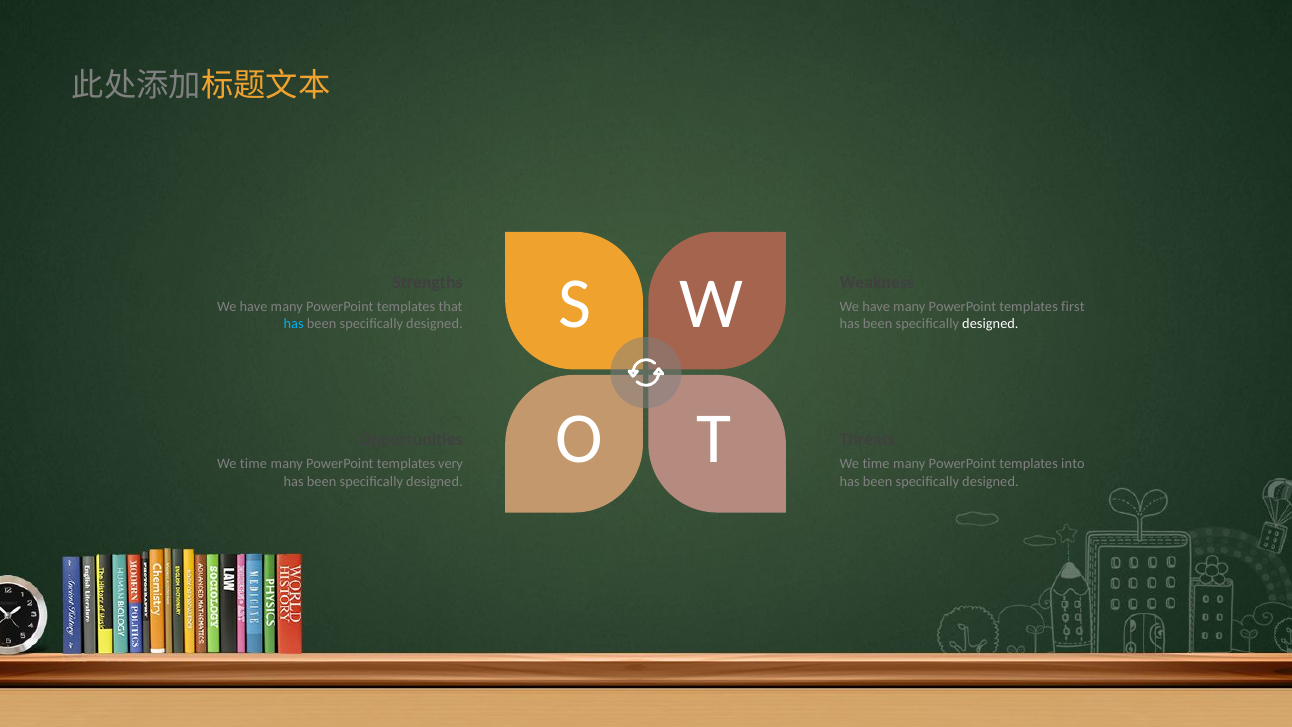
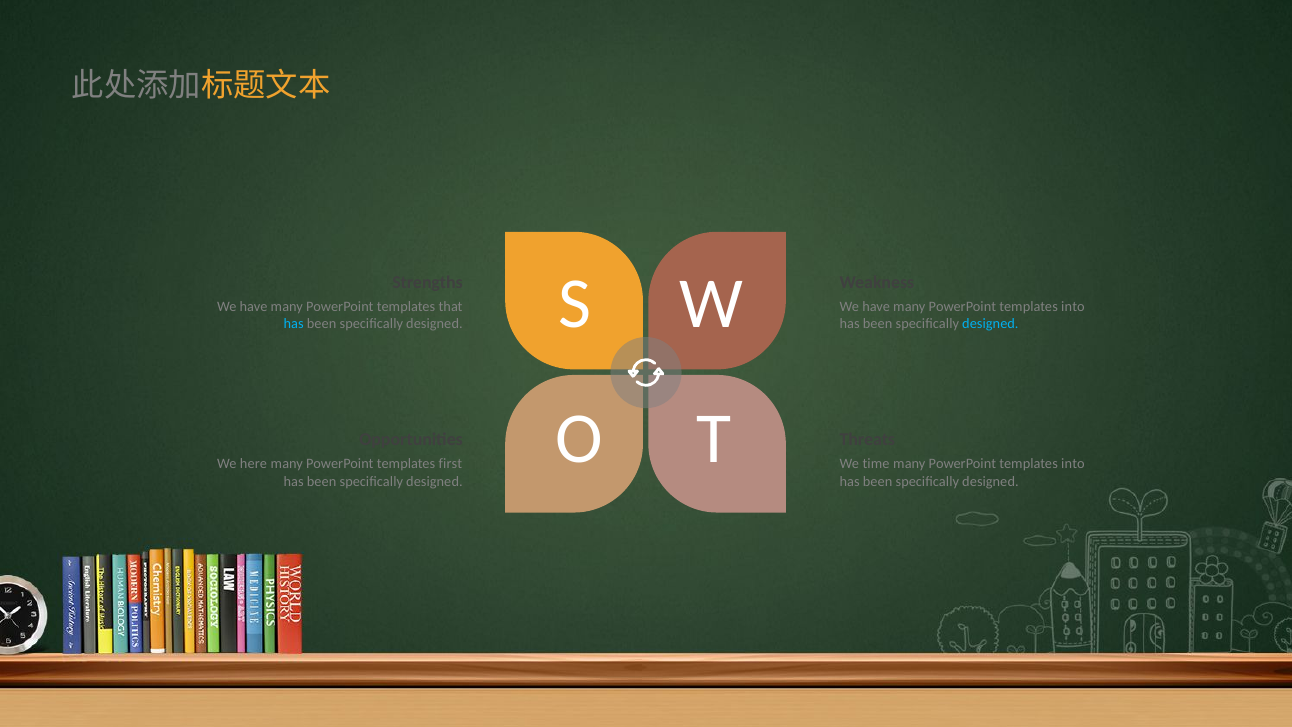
first: first -> into (1073, 307)
designed colour: white -> light blue (990, 324)
time: time -> here (254, 464)
very: very -> first (450, 464)
